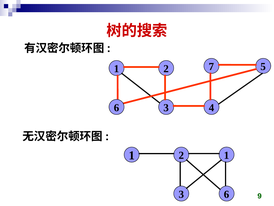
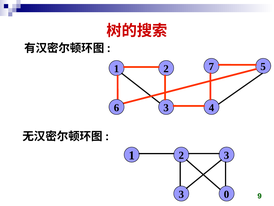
2 1: 1 -> 3 (227, 155)
6: 6 -> 0 (227, 194)
